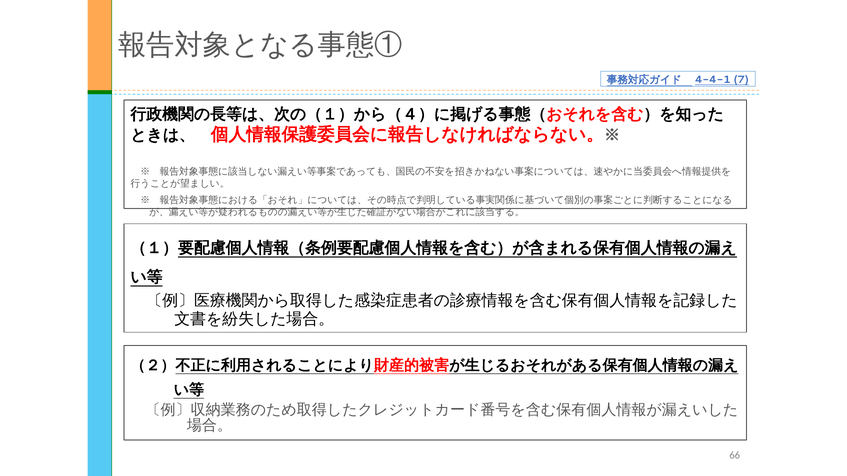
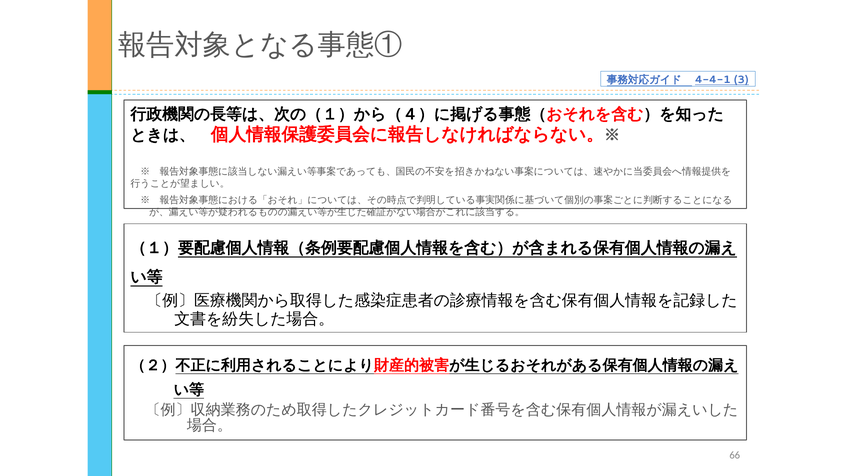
7: 7 -> 3 (741, 80)
